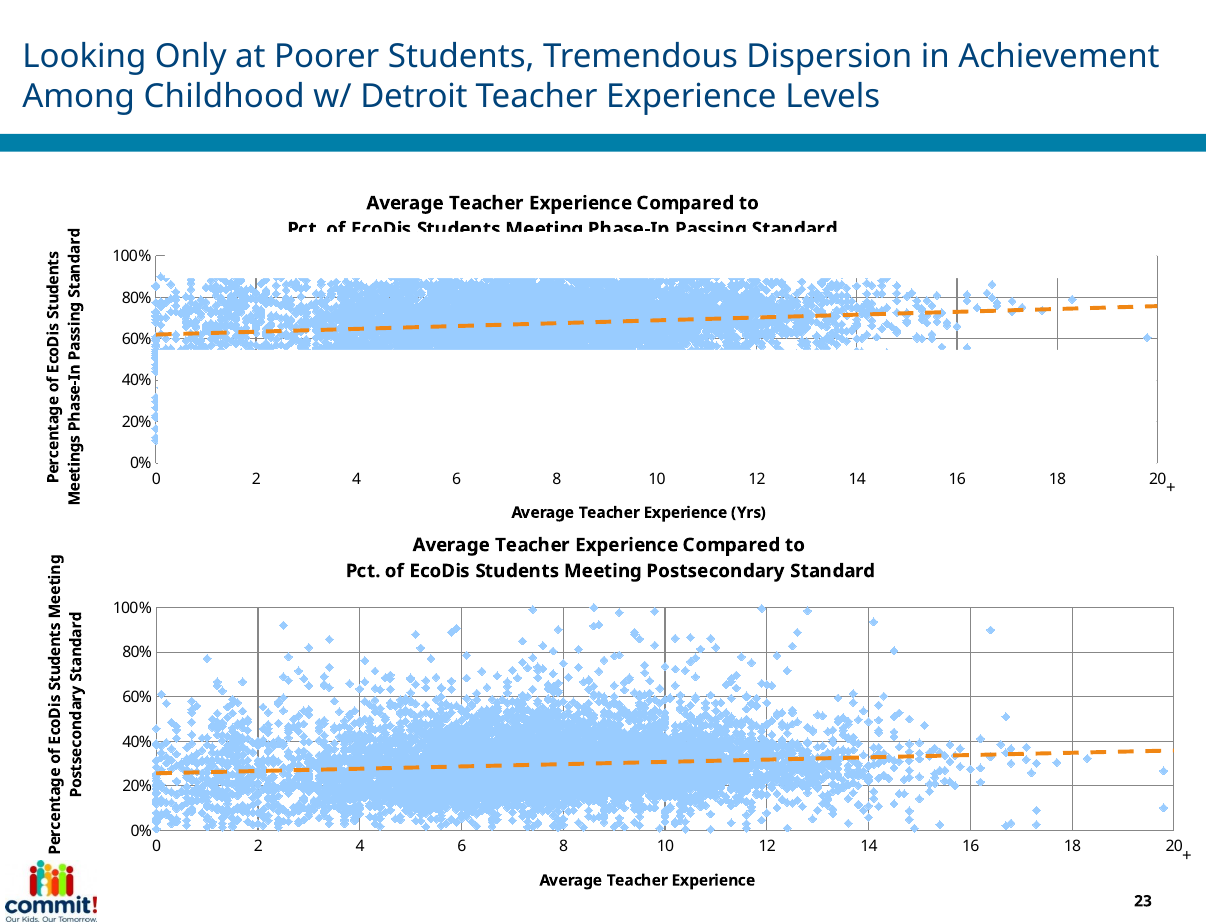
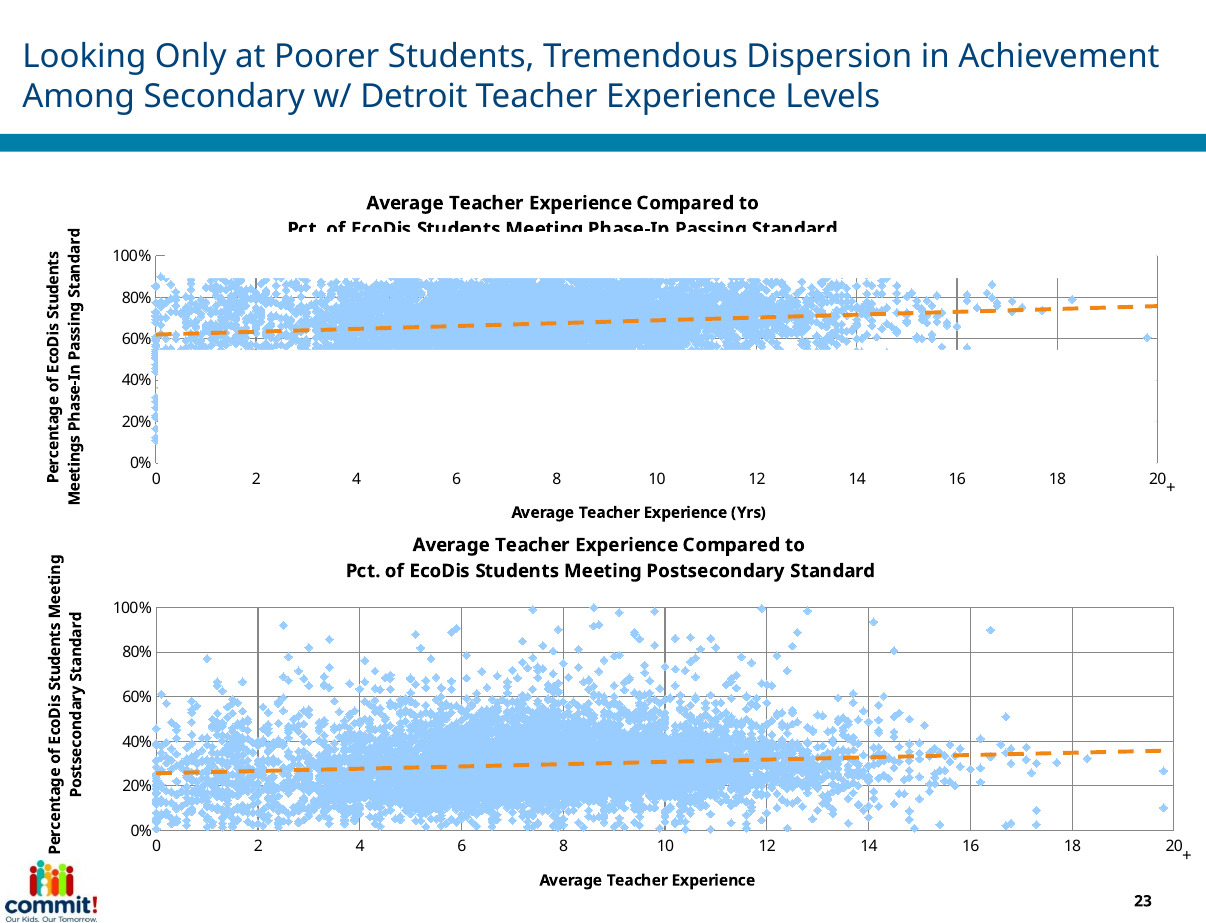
Childhood: Childhood -> Secondary (224, 97)
